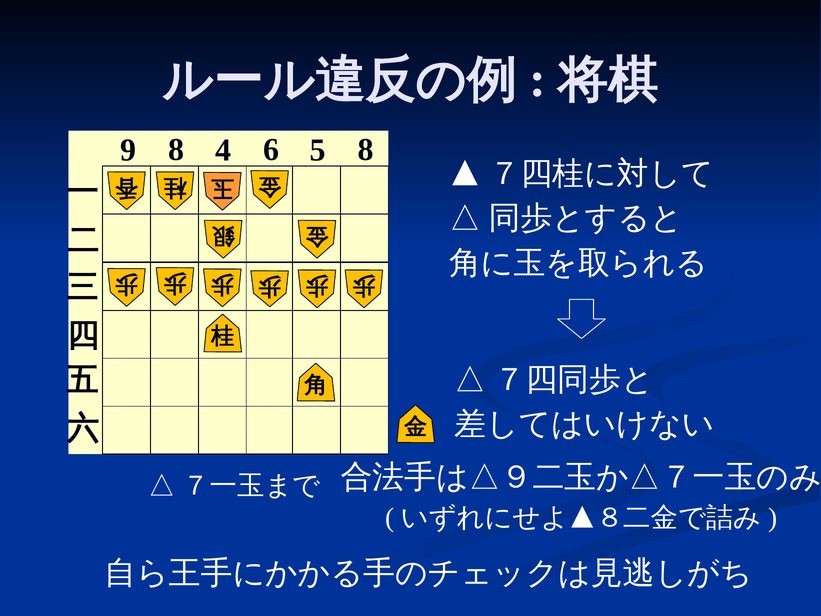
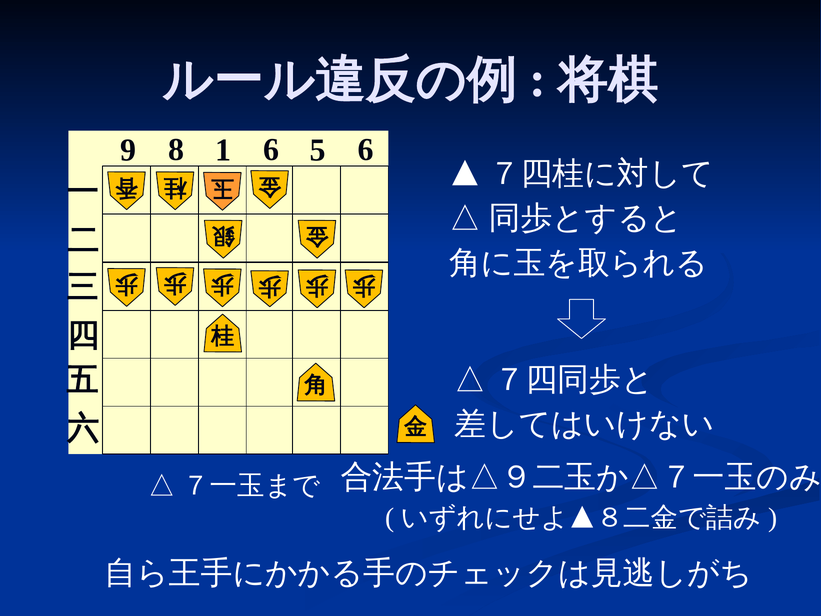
4: 4 -> 1 (223, 150)
5 8: 8 -> 6 (366, 150)
